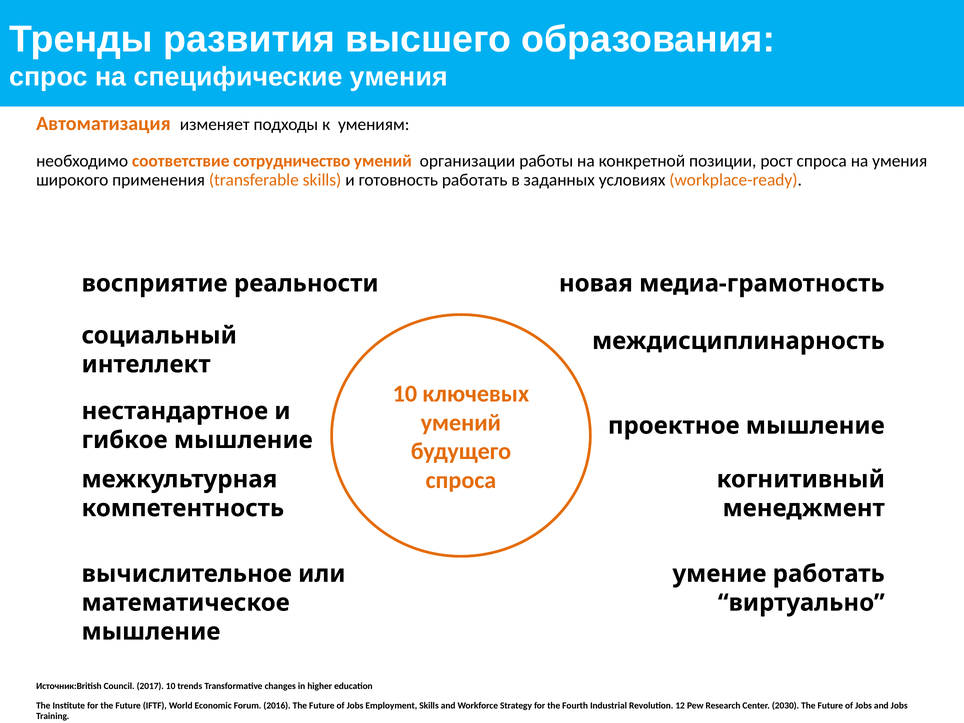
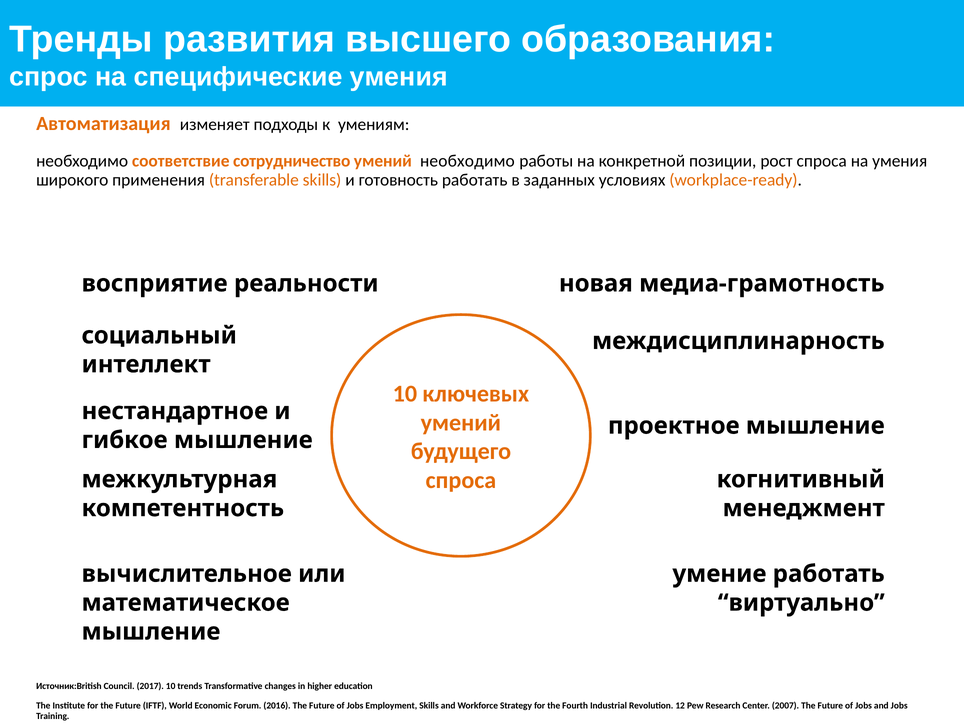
умений организации: организации -> необходимо (467, 161)
2030: 2030 -> 2007 (786, 706)
